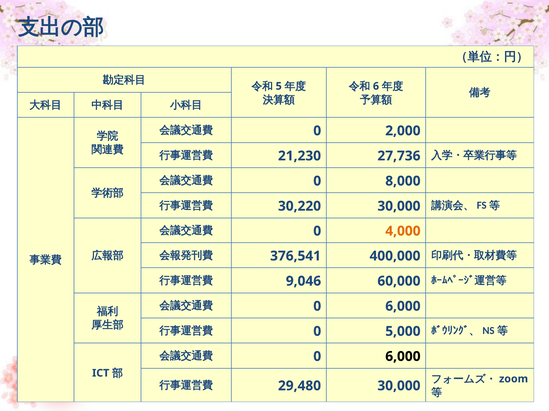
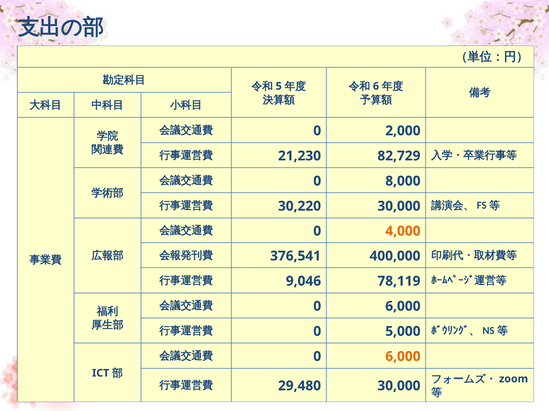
27,736: 27,736 -> 82,729 (399, 156)
60,000: 60,000 -> 78,119 (399, 282)
6,000 colour: black -> orange (403, 357)
